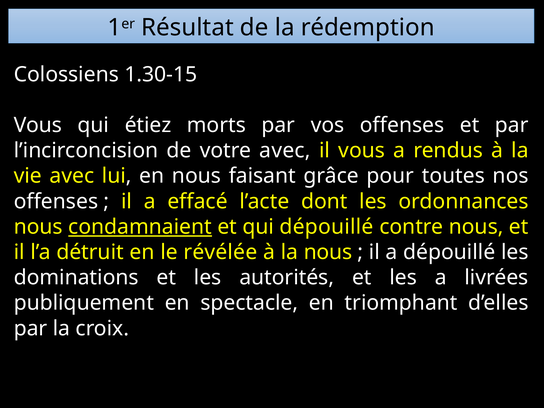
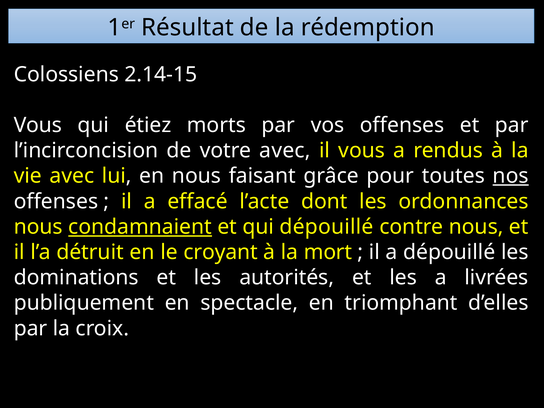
1.30-15: 1.30-15 -> 2.14-15 (161, 74)
nos underline: none -> present (511, 176)
révélée: révélée -> croyant (221, 252)
la nous: nous -> mort (328, 252)
